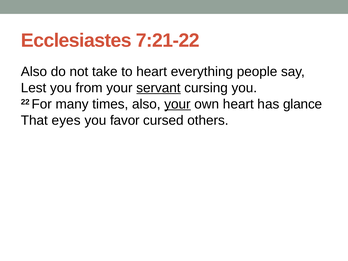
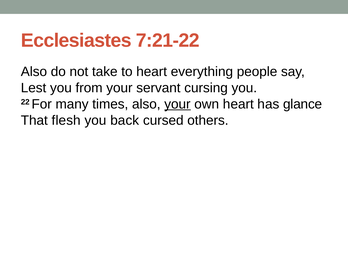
servant underline: present -> none (159, 88)
eyes: eyes -> flesh (66, 120)
favor: favor -> back (125, 120)
